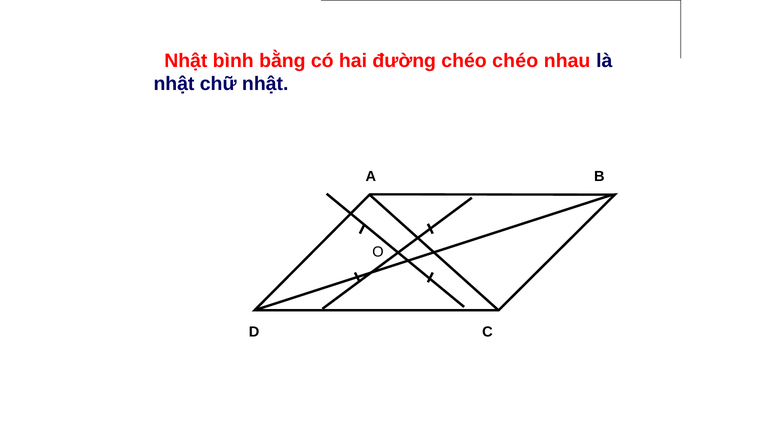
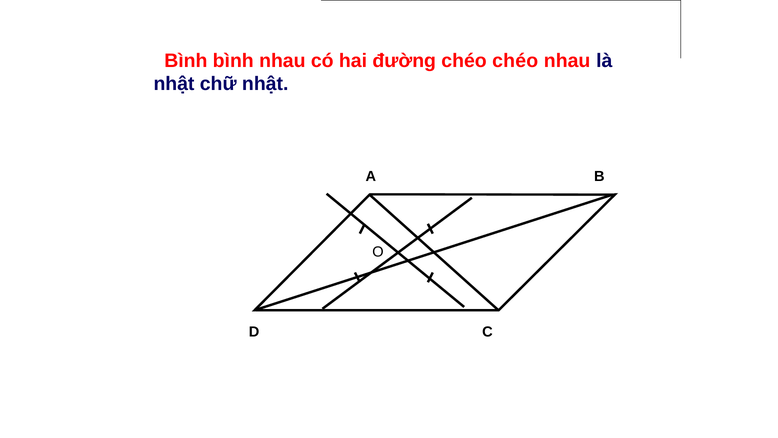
Nhật: Nhật -> Bình (186, 61)
bình bằng: bằng -> nhau (282, 61)
